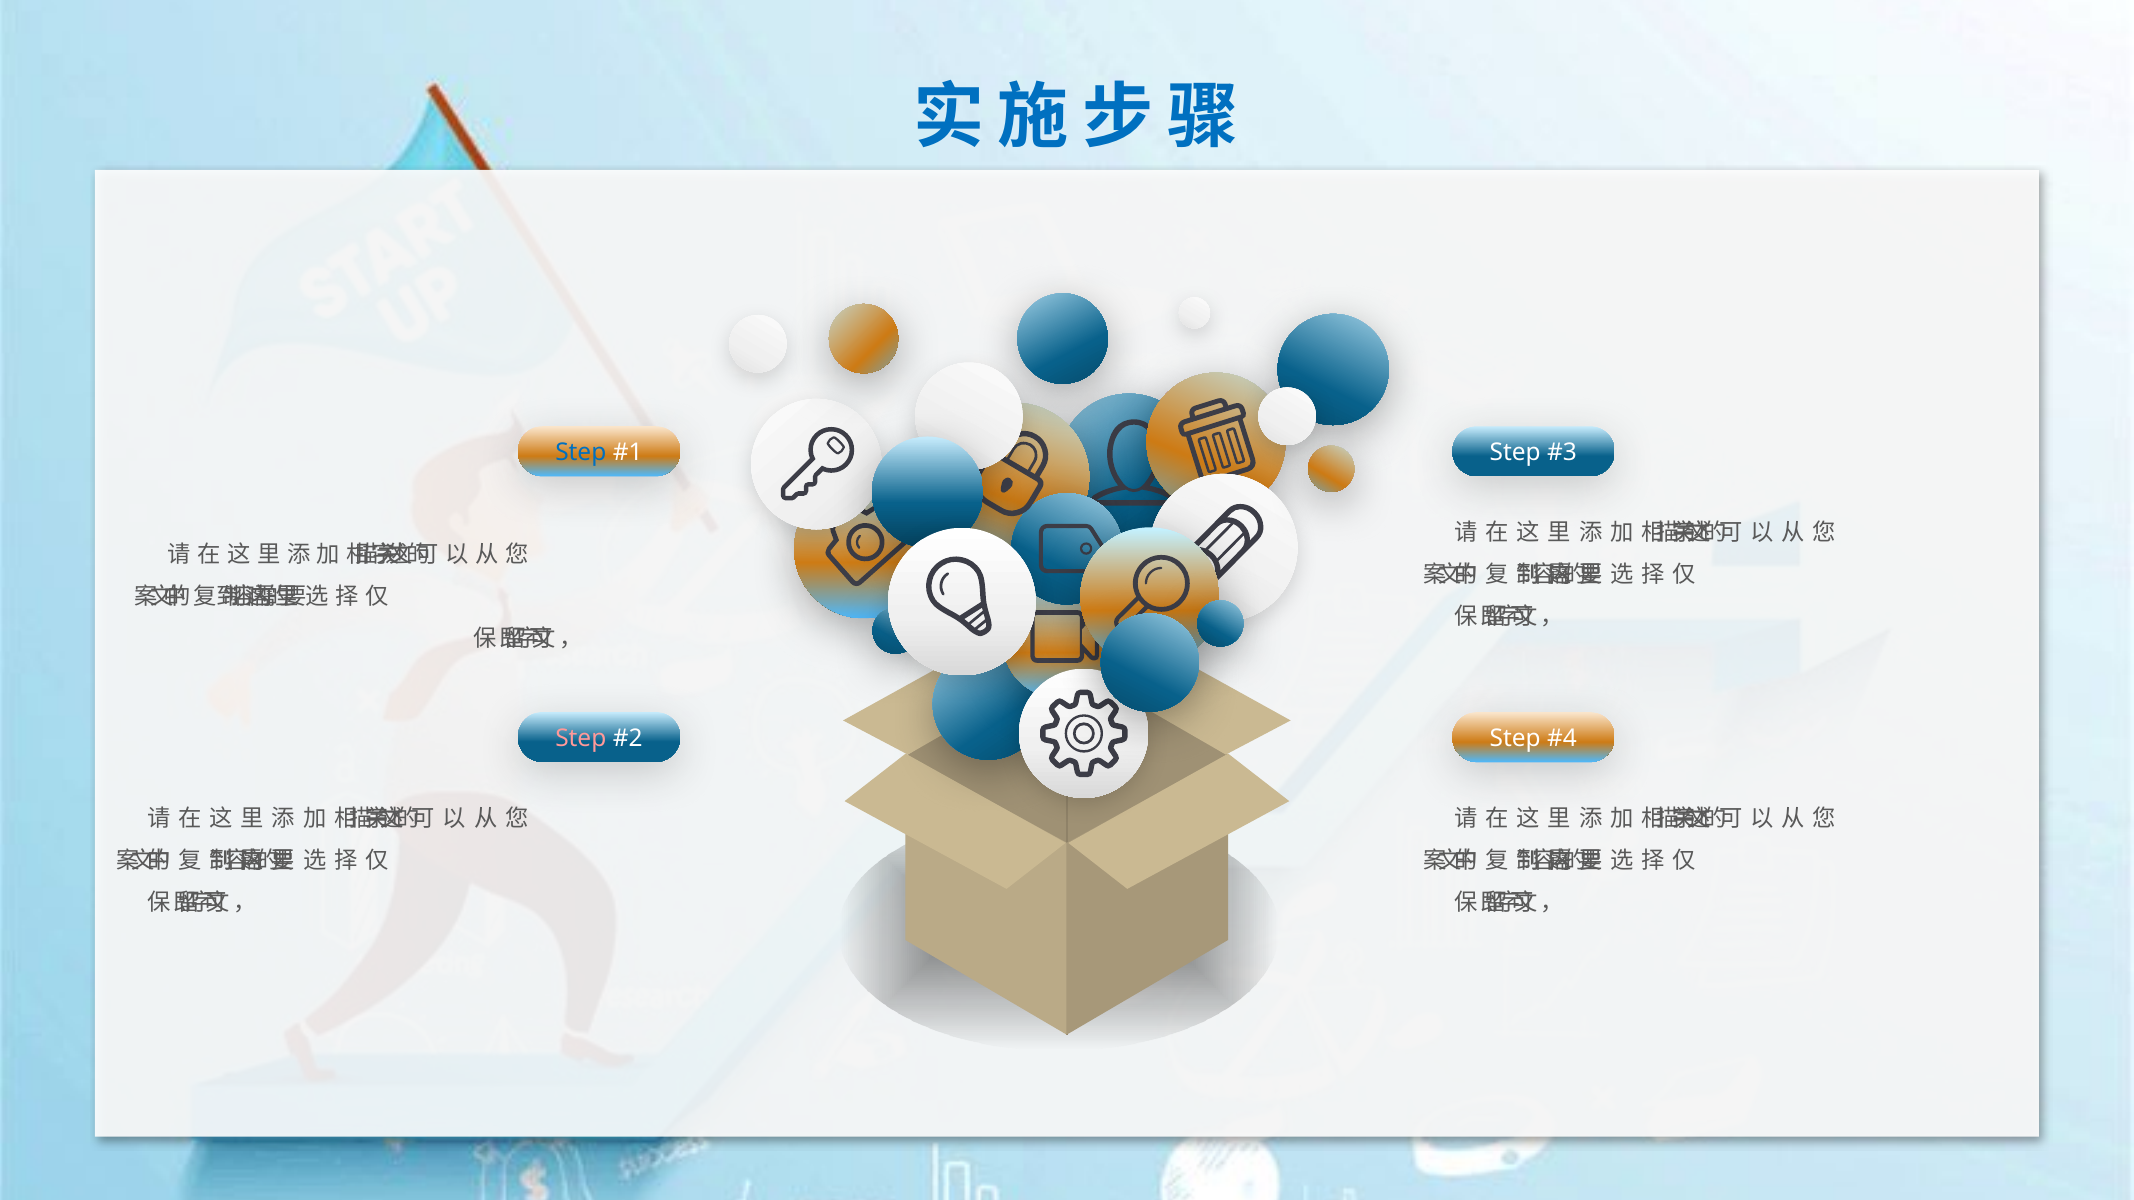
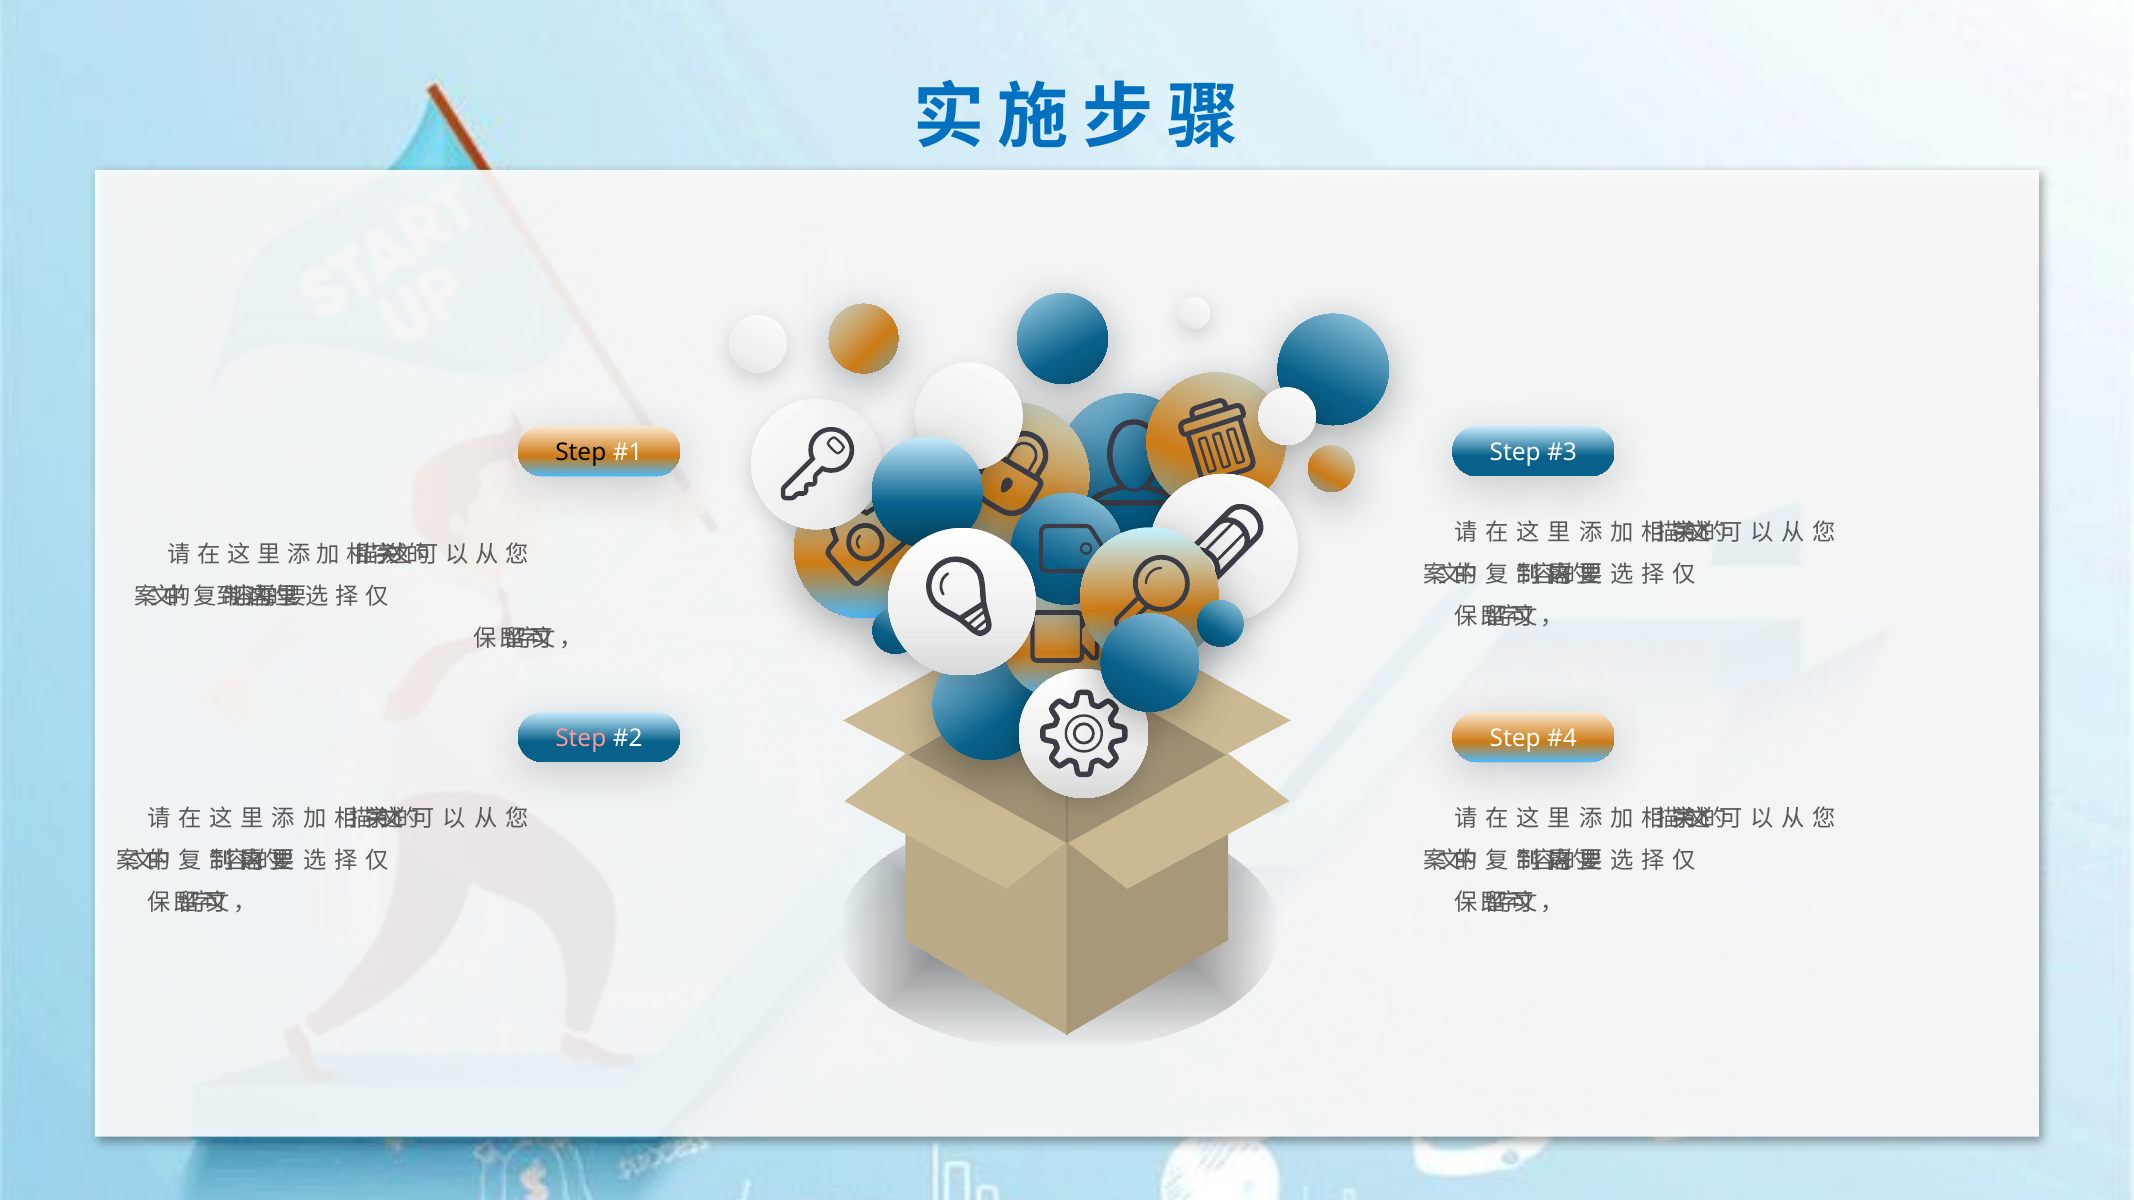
Step colour: blue -> black (581, 453)
